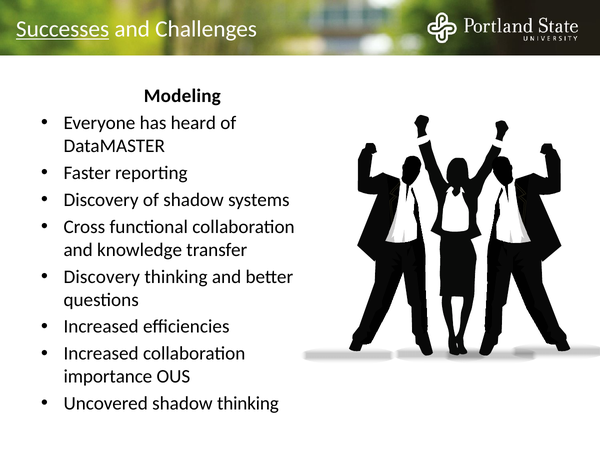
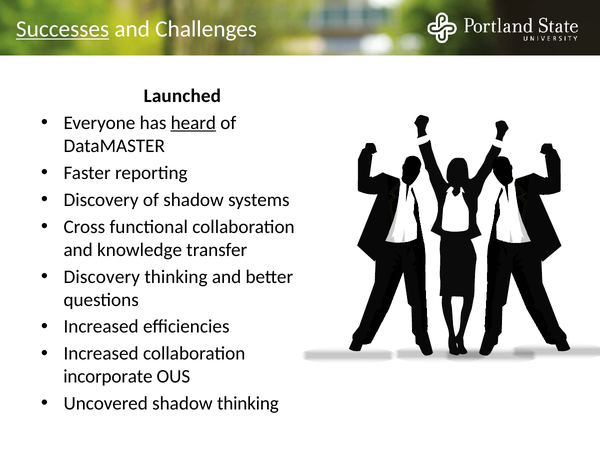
Modeling: Modeling -> Launched (182, 96)
heard underline: none -> present (193, 123)
importance: importance -> incorporate (108, 377)
